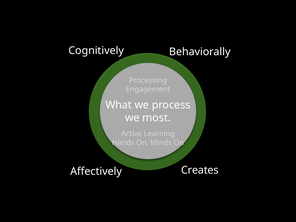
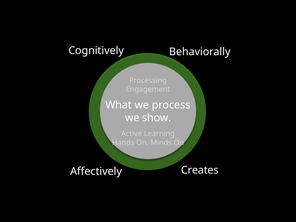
most: most -> show (157, 118)
